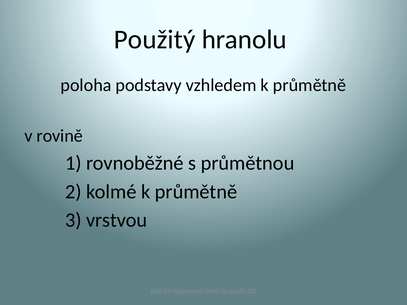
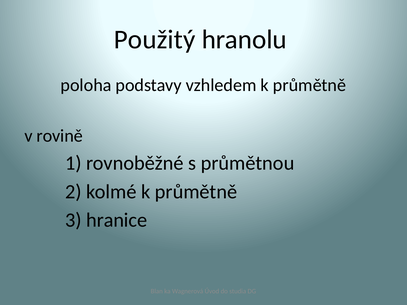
vrstvou: vrstvou -> hranice (117, 220)
